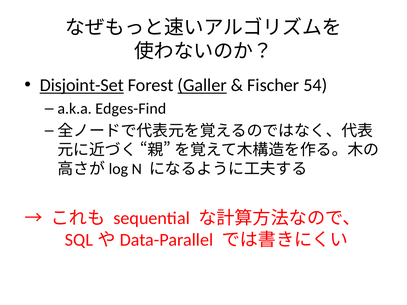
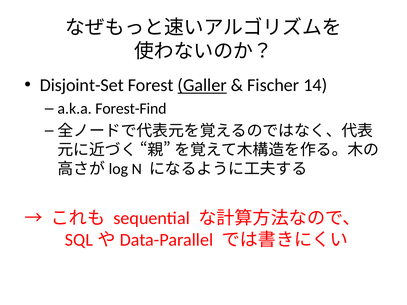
Disjoint-Set underline: present -> none (82, 85)
54: 54 -> 14 (315, 85)
Edges-Find: Edges-Find -> Forest-Find (131, 109)
